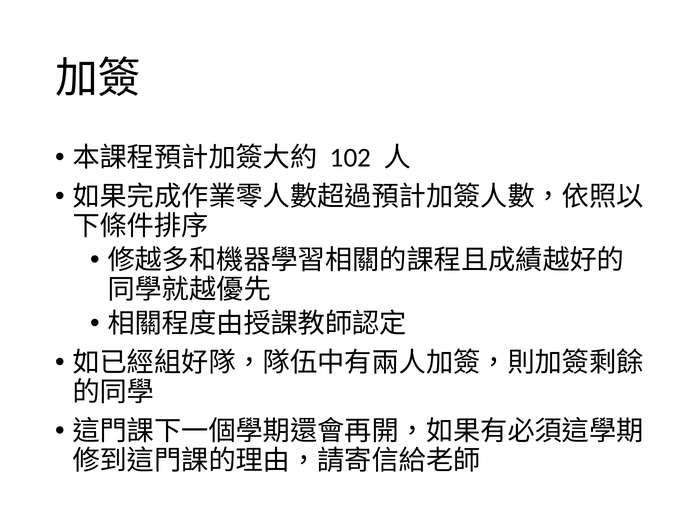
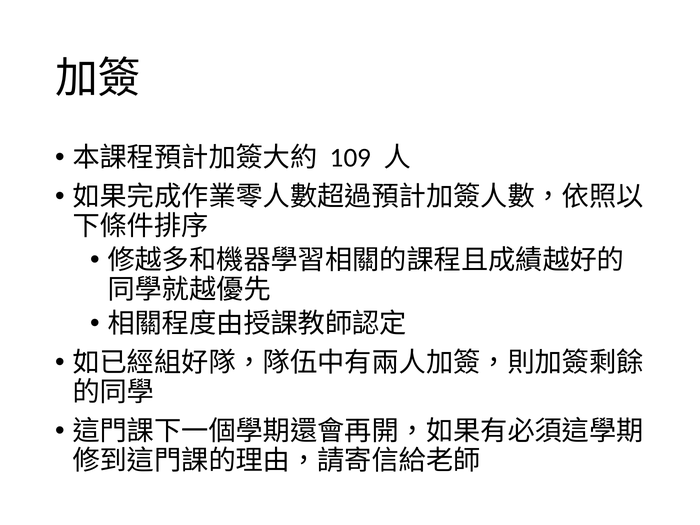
102: 102 -> 109 (350, 158)
